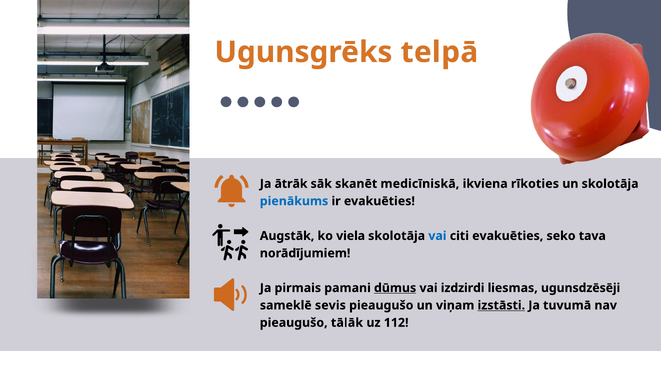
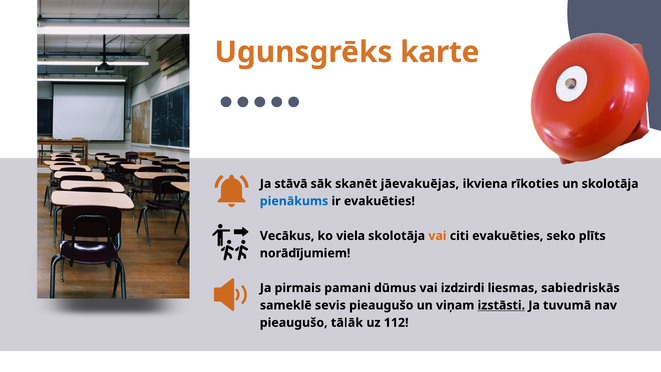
telpā: telpā -> karte (440, 52)
ātrāk: ātrāk -> stāvā (291, 184)
medicīniskā: medicīniskā -> jāevakuējas (420, 184)
Augstāk: Augstāk -> Vecākus (287, 236)
vai colour: blue -> orange (437, 236)
tava: tava -> plīts (592, 236)
dūmus underline: present -> none (395, 288)
ugunsdzēsēji: ugunsdzēsēji -> sabiedriskās (580, 288)
